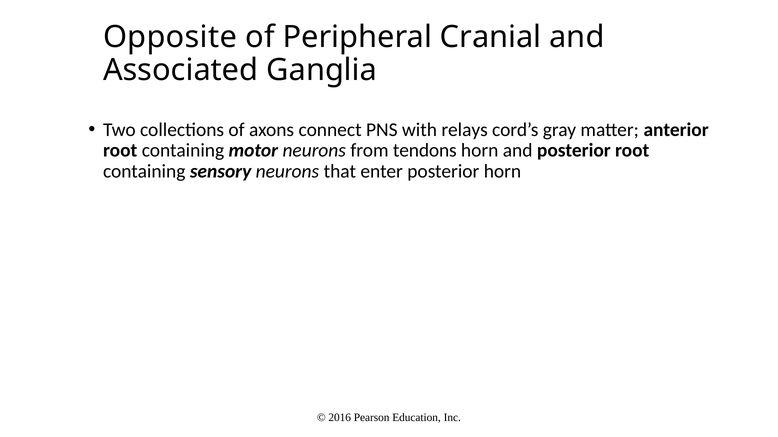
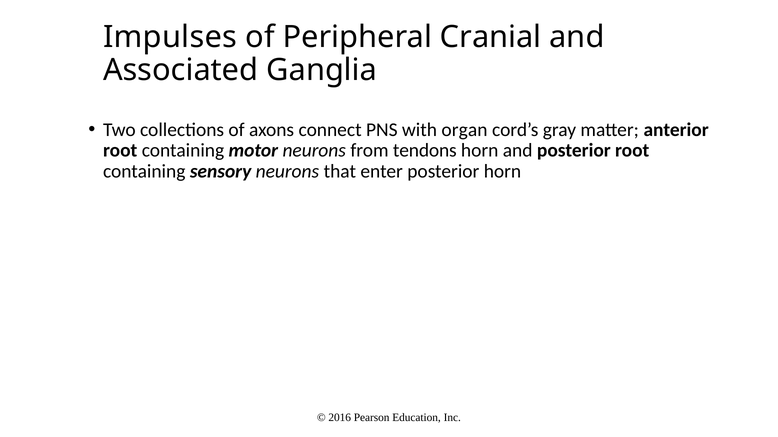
Opposite: Opposite -> Impulses (170, 37)
relays: relays -> organ (464, 130)
